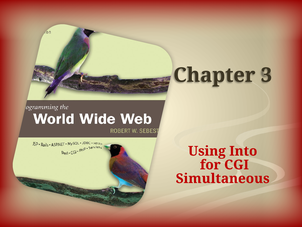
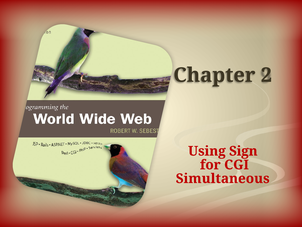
3: 3 -> 2 (266, 75)
Into: Into -> Sign (243, 151)
